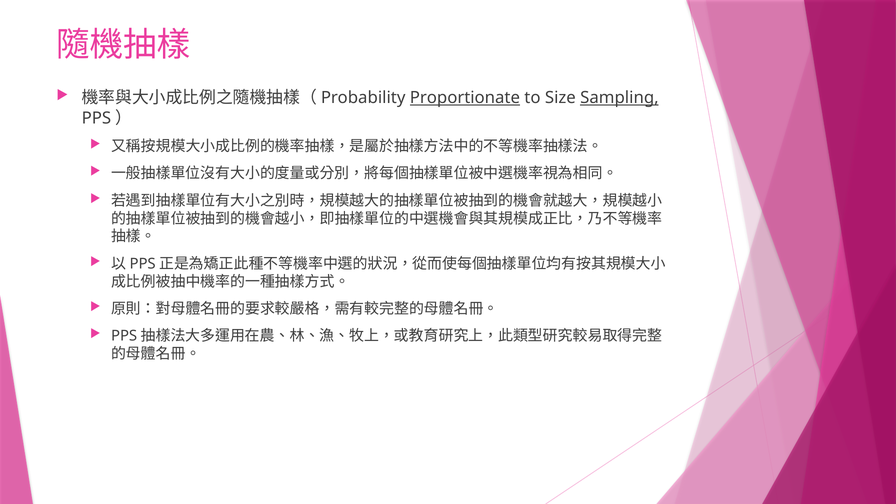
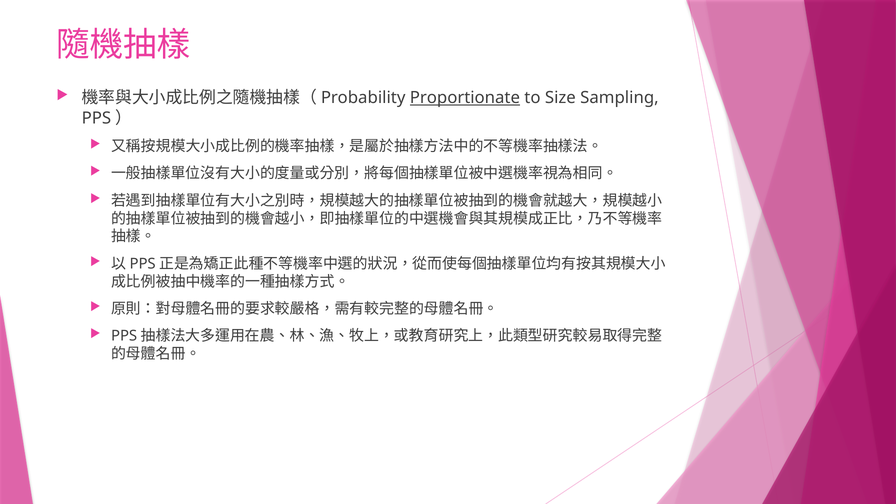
Sampling underline: present -> none (619, 98)
